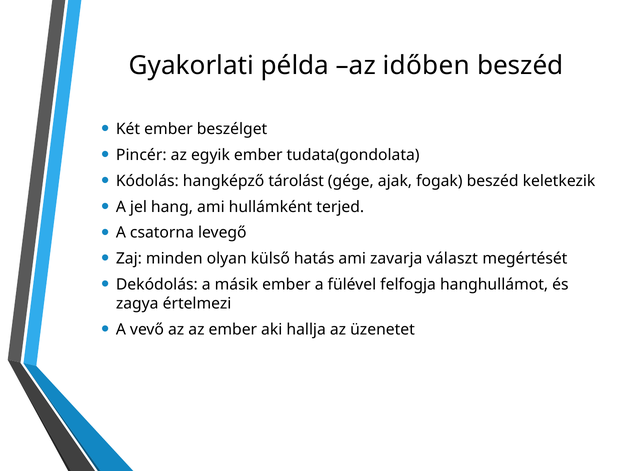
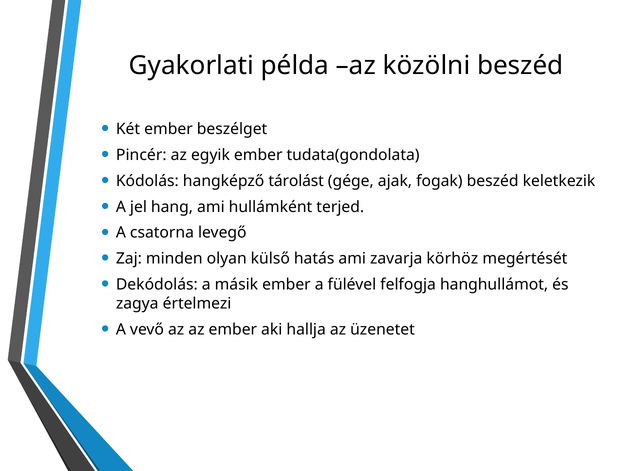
időben: időben -> közölni (426, 66)
választ: választ -> körhöz (452, 259)
